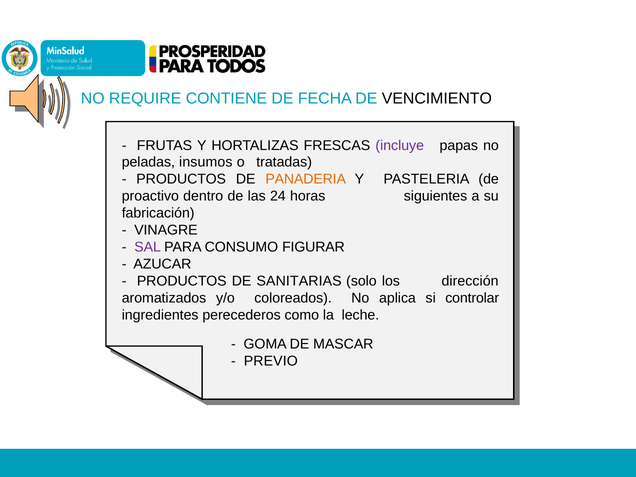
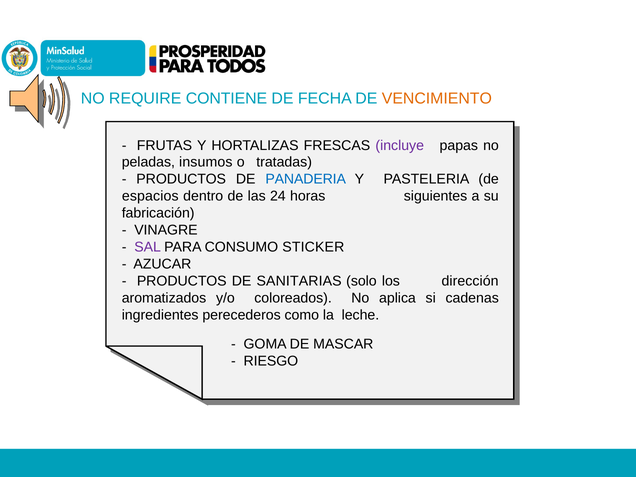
VENCIMIENTO colour: black -> orange (437, 98)
PANADERIA colour: orange -> blue (306, 179)
proactivo: proactivo -> espacios (150, 196)
FIGURAR: FIGURAR -> STICKER (313, 247)
controlar: controlar -> cadenas (472, 298)
PREVIO: PREVIO -> RIESGO (271, 361)
